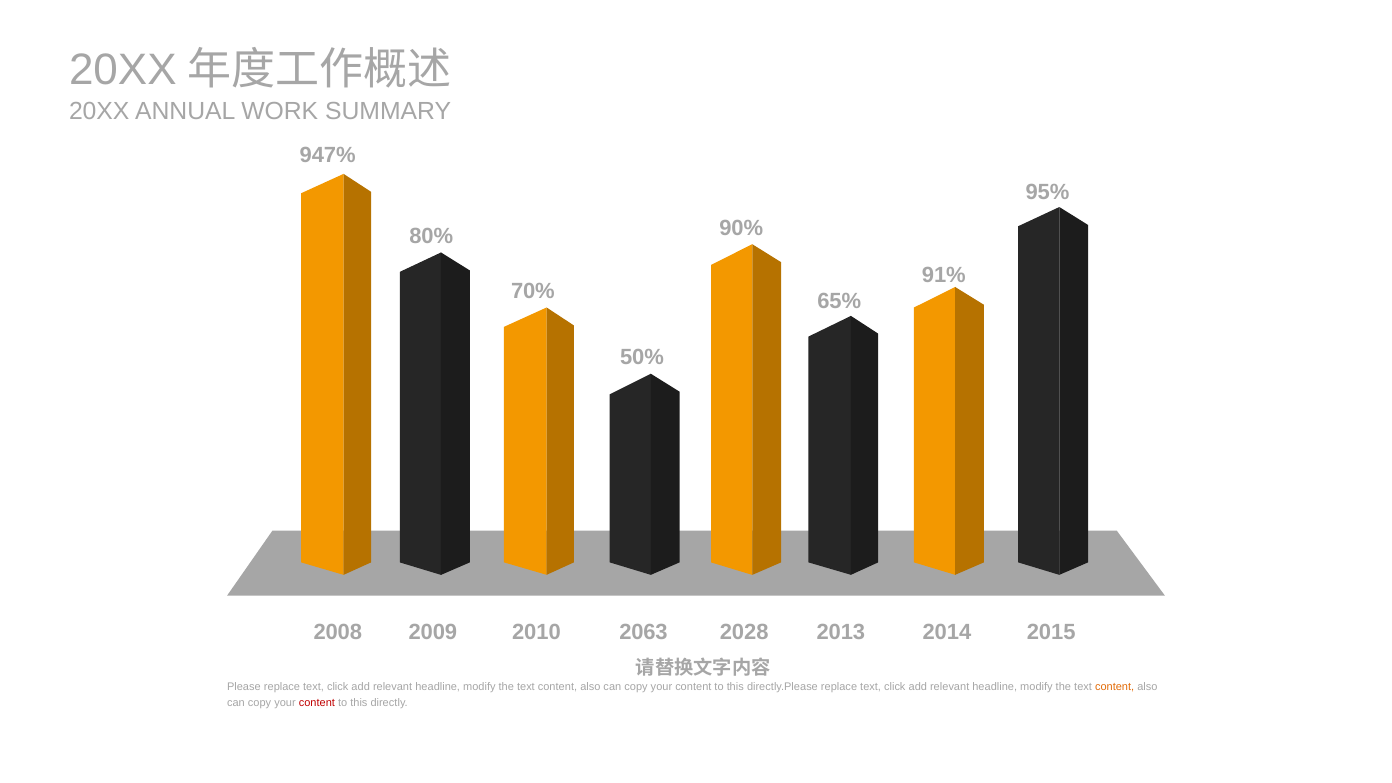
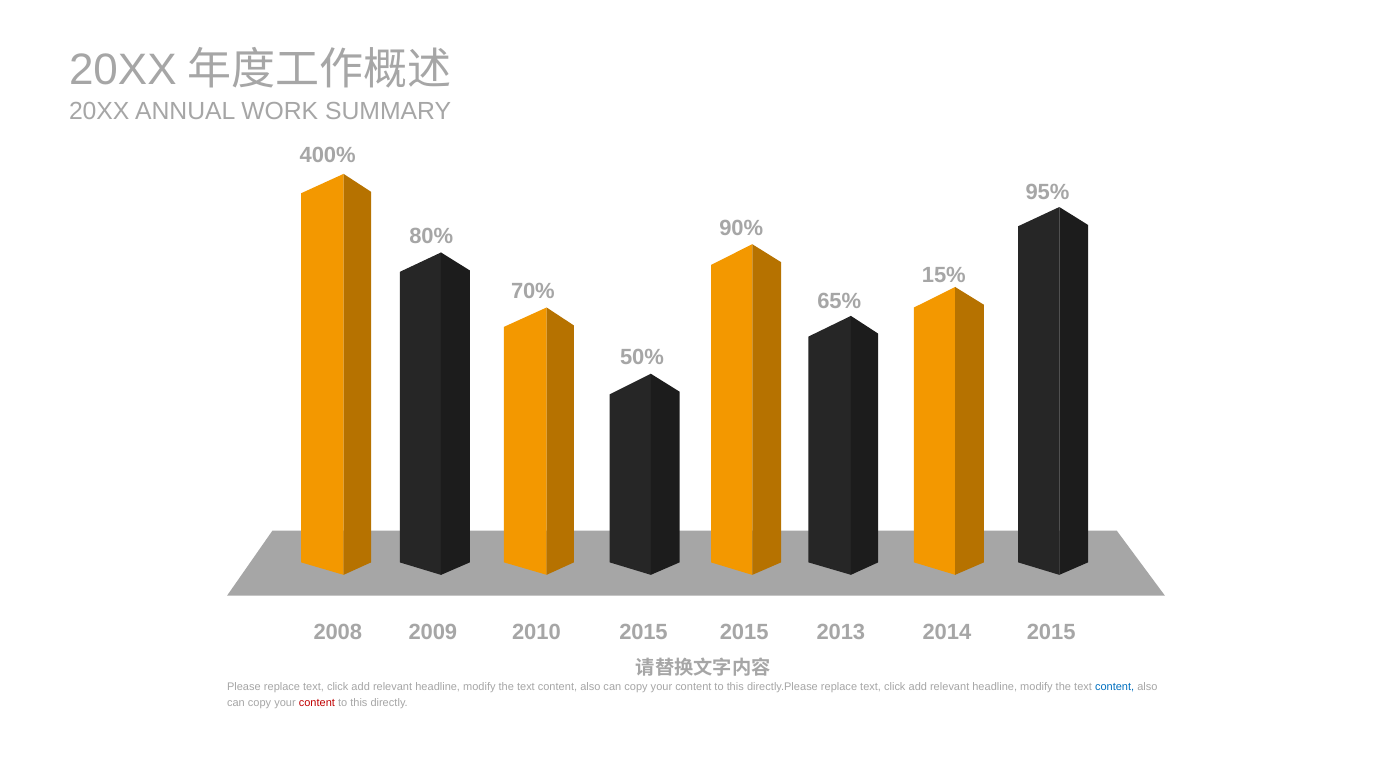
947%: 947% -> 400% (328, 156)
91%: 91% -> 15% (944, 275)
2009 2063: 2063 -> 2015 (643, 633)
2028: 2028 -> 2015 (744, 633)
content colour: orange -> blue (1115, 687)
